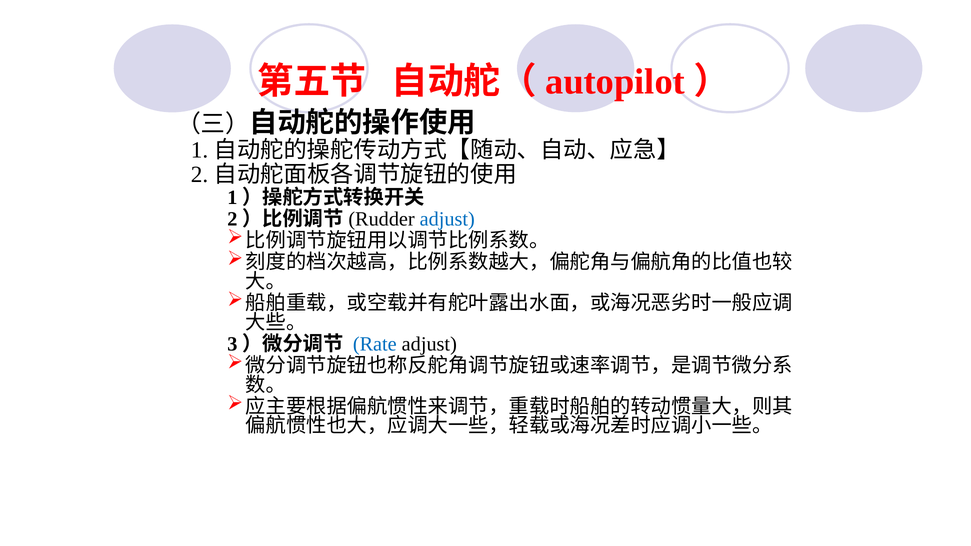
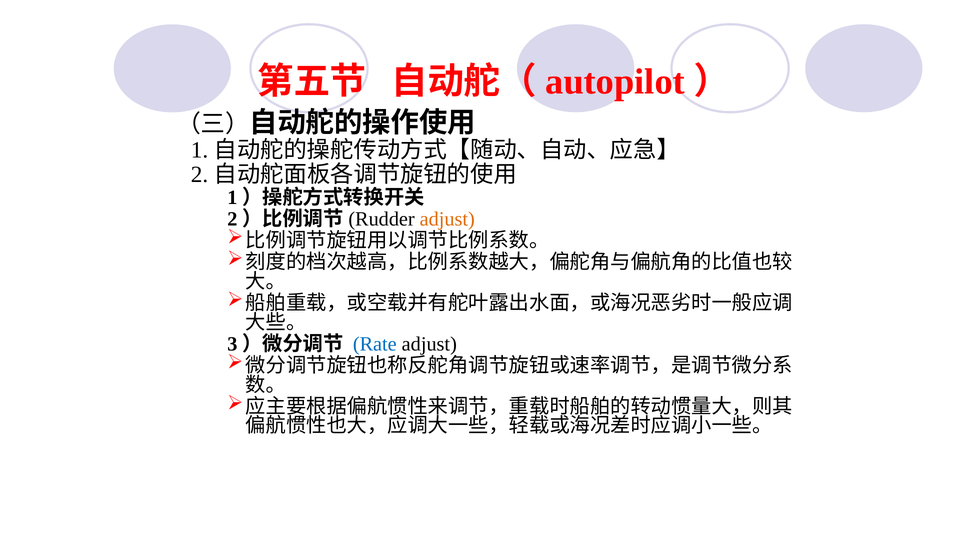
adjust colour: blue -> orange (447, 219)
